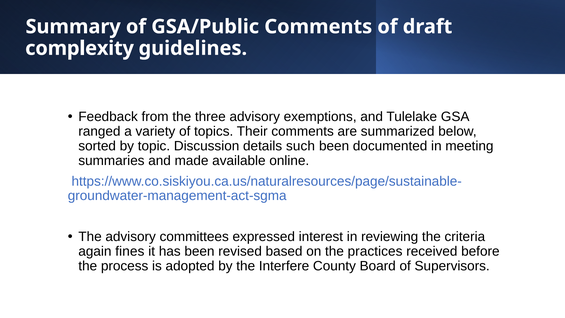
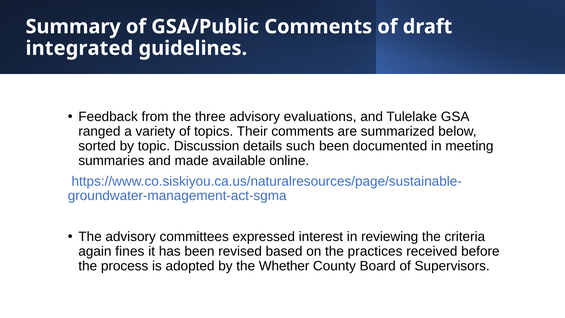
complexity: complexity -> integrated (79, 48)
exemptions: exemptions -> evaluations (320, 117)
Interfere: Interfere -> Whether (284, 266)
